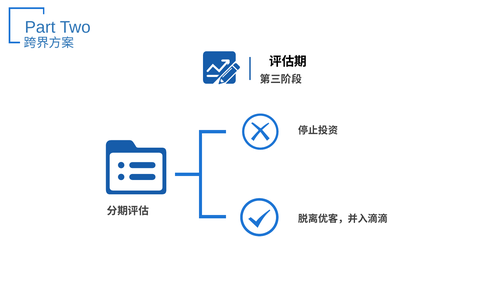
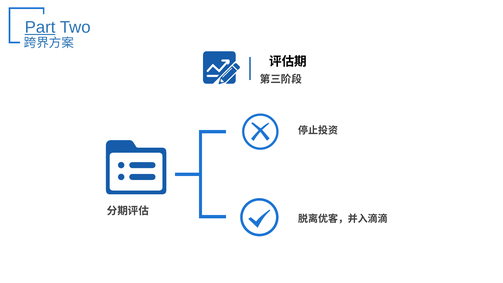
Part underline: none -> present (40, 27)
